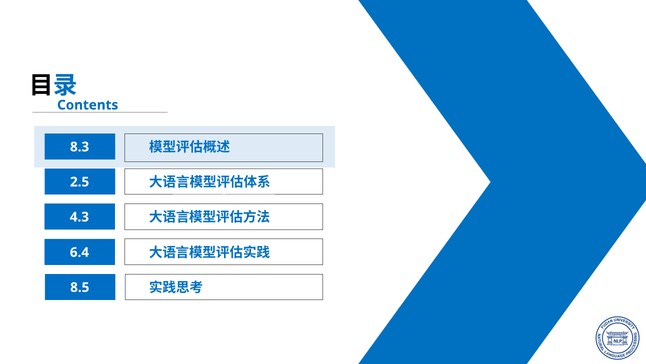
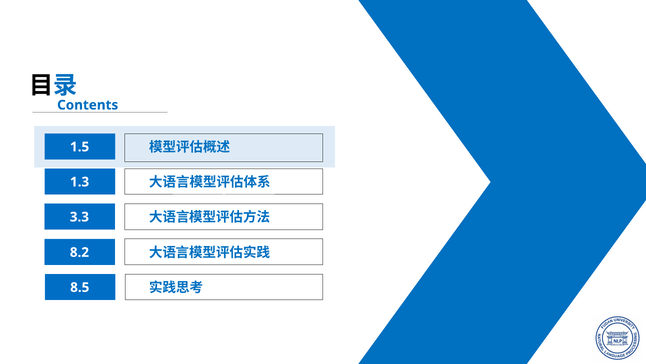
8.3: 8.3 -> 1.5 (80, 147)
2.5: 2.5 -> 1.3 (80, 182)
4.3: 4.3 -> 3.3 (79, 217)
6.4: 6.4 -> 8.2 (79, 252)
